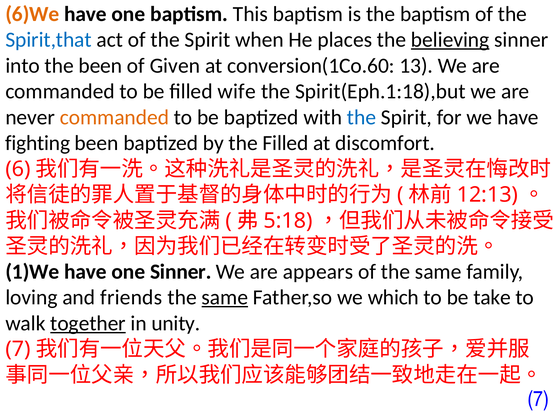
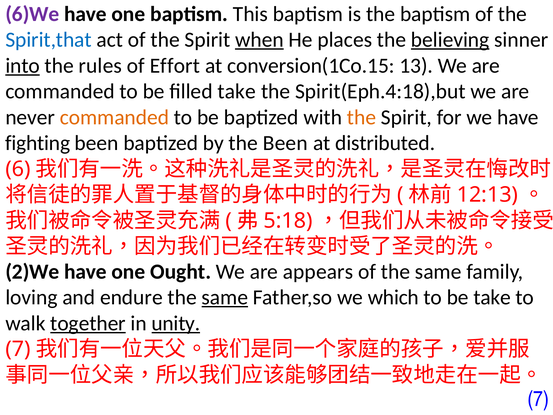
6)We colour: orange -> purple (32, 14)
when underline: none -> present (259, 40)
into underline: none -> present (23, 66)
the been: been -> rules (100, 66)
Given: Given -> Effort (175, 66)
conversion(1Co.60: conversion(1Co.60 -> conversion(1Co.15 (311, 66)
filled wife: wife -> take (237, 91)
Spirit(Eph.1:18),but: Spirit(Eph.1:18),but -> Spirit(Eph.4:18),but (380, 91)
the colour: blue -> orange (361, 117)
the Filled: Filled -> Been (285, 143)
discomfort: discomfort -> distributed (385, 143)
1)We: 1)We -> 2)We (32, 272)
one Sinner: Sinner -> Ought (181, 272)
friends: friends -> endure (131, 297)
unity underline: none -> present (176, 323)
